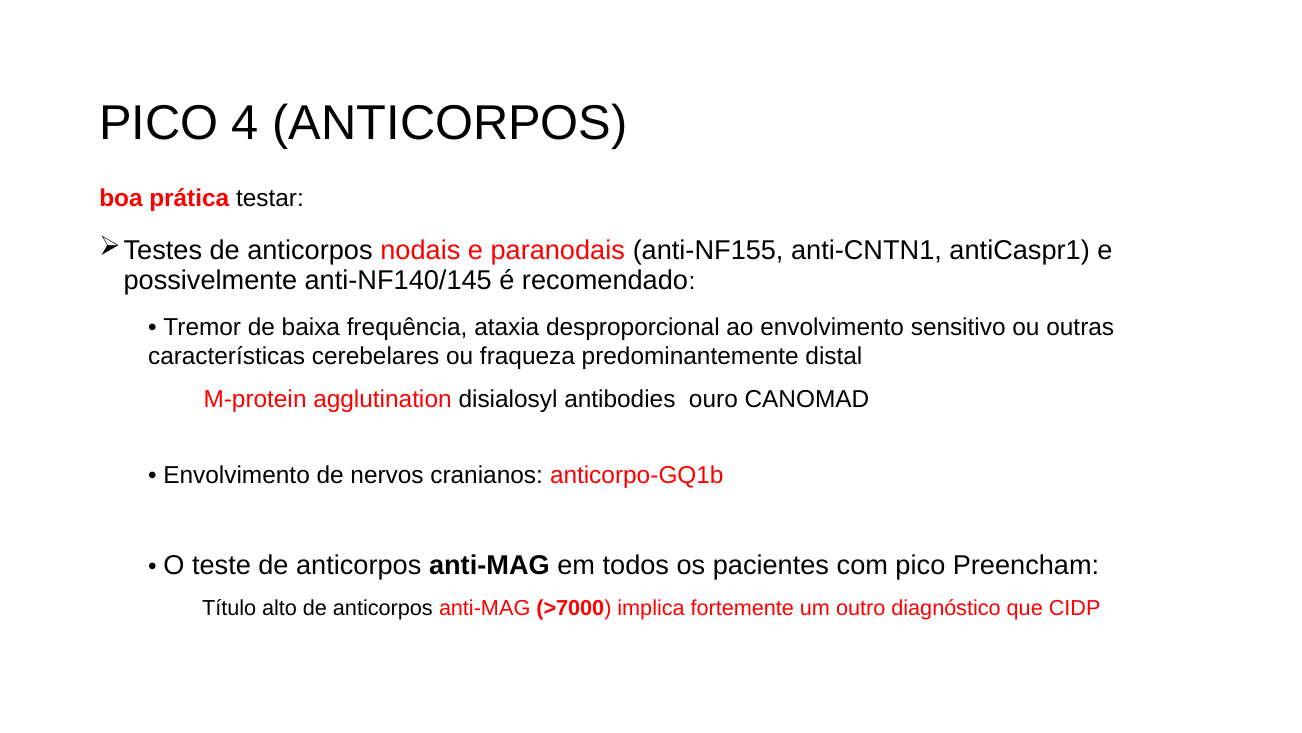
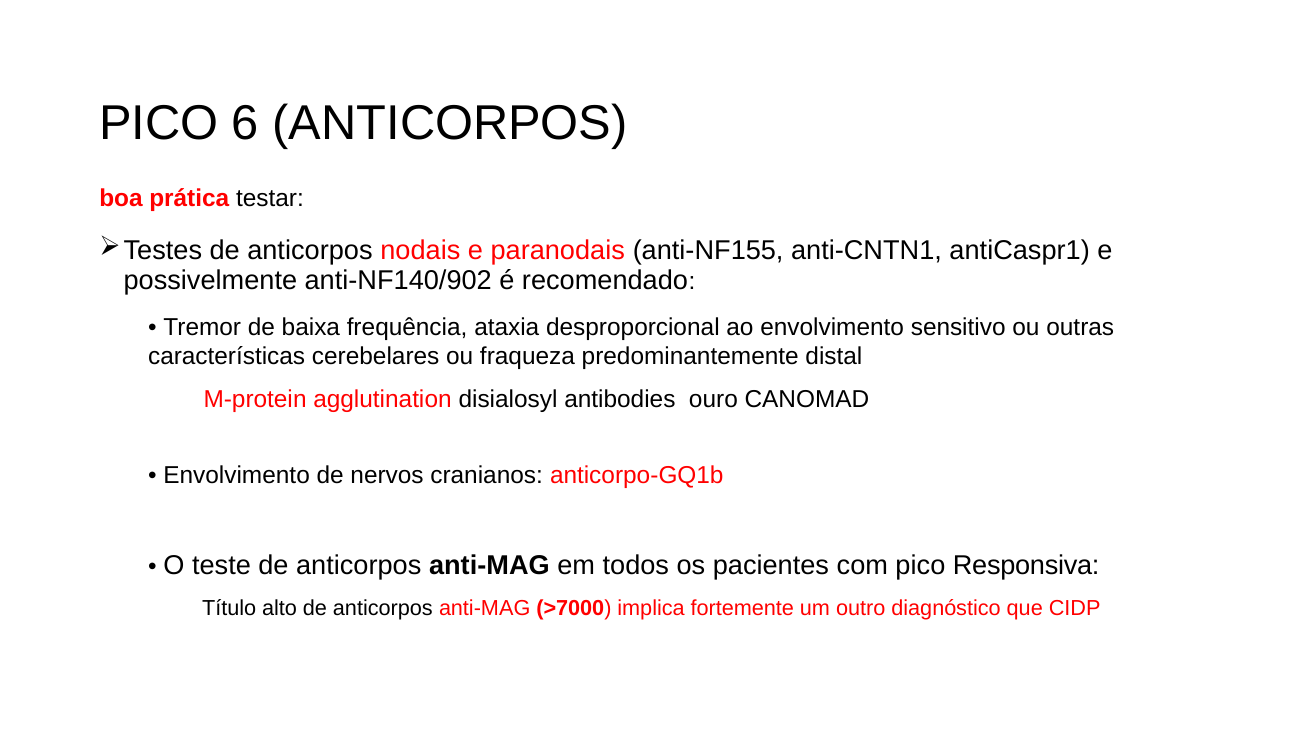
4: 4 -> 6 (245, 124)
anti-NF140/145: anti-NF140/145 -> anti-NF140/902 (398, 280)
Preencham: Preencham -> Responsiva (1026, 565)
